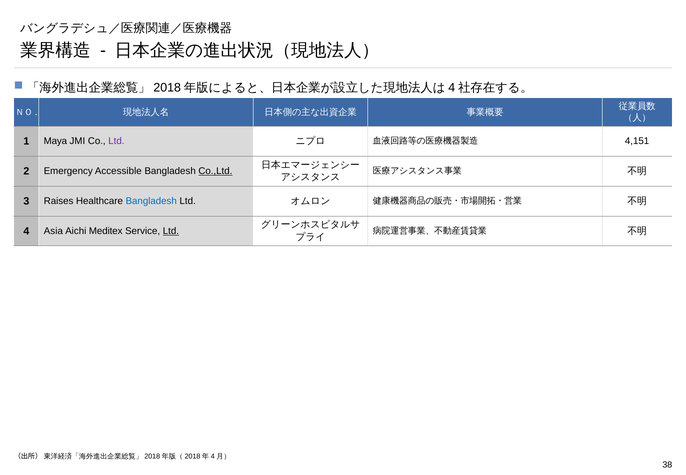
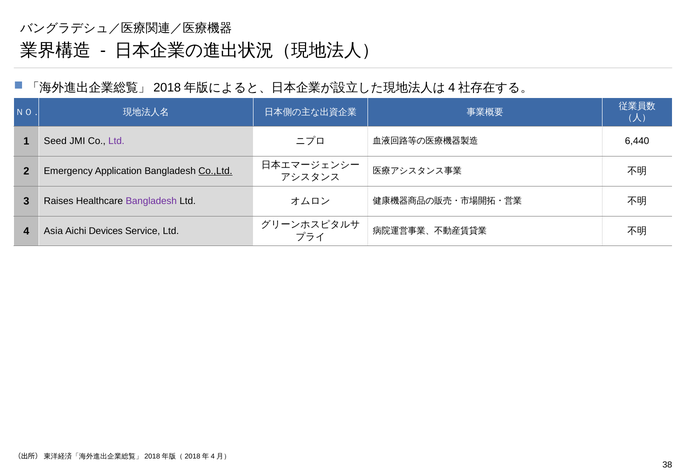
Maya: Maya -> Seed (55, 141)
4,151: 4,151 -> 6,440 (637, 141)
Accessible: Accessible -> Application (118, 171)
Bangladesh colour: blue -> purple (151, 201)
Meditex: Meditex -> Devices (106, 231)
Ltd underline: present -> none (171, 231)
